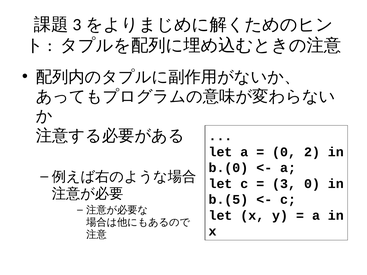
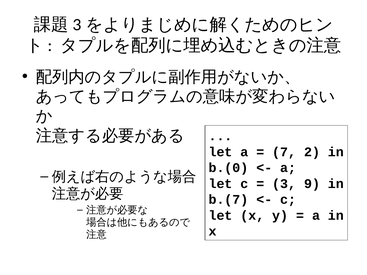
0: 0 -> 7 (284, 152)
3 0: 0 -> 9 (312, 184)
b.(5: b.(5 -> b.(7 (228, 200)
